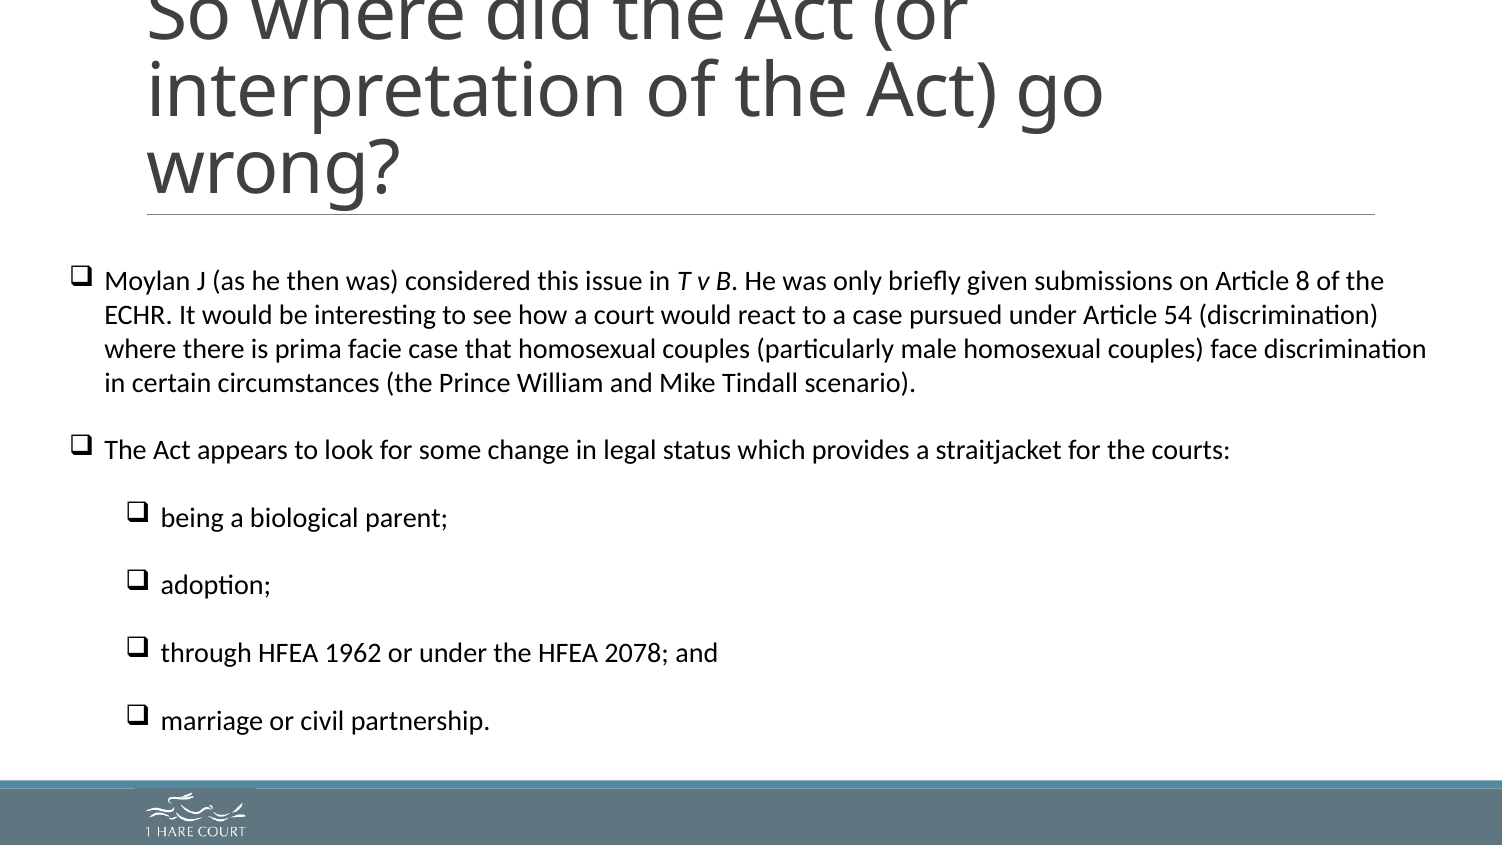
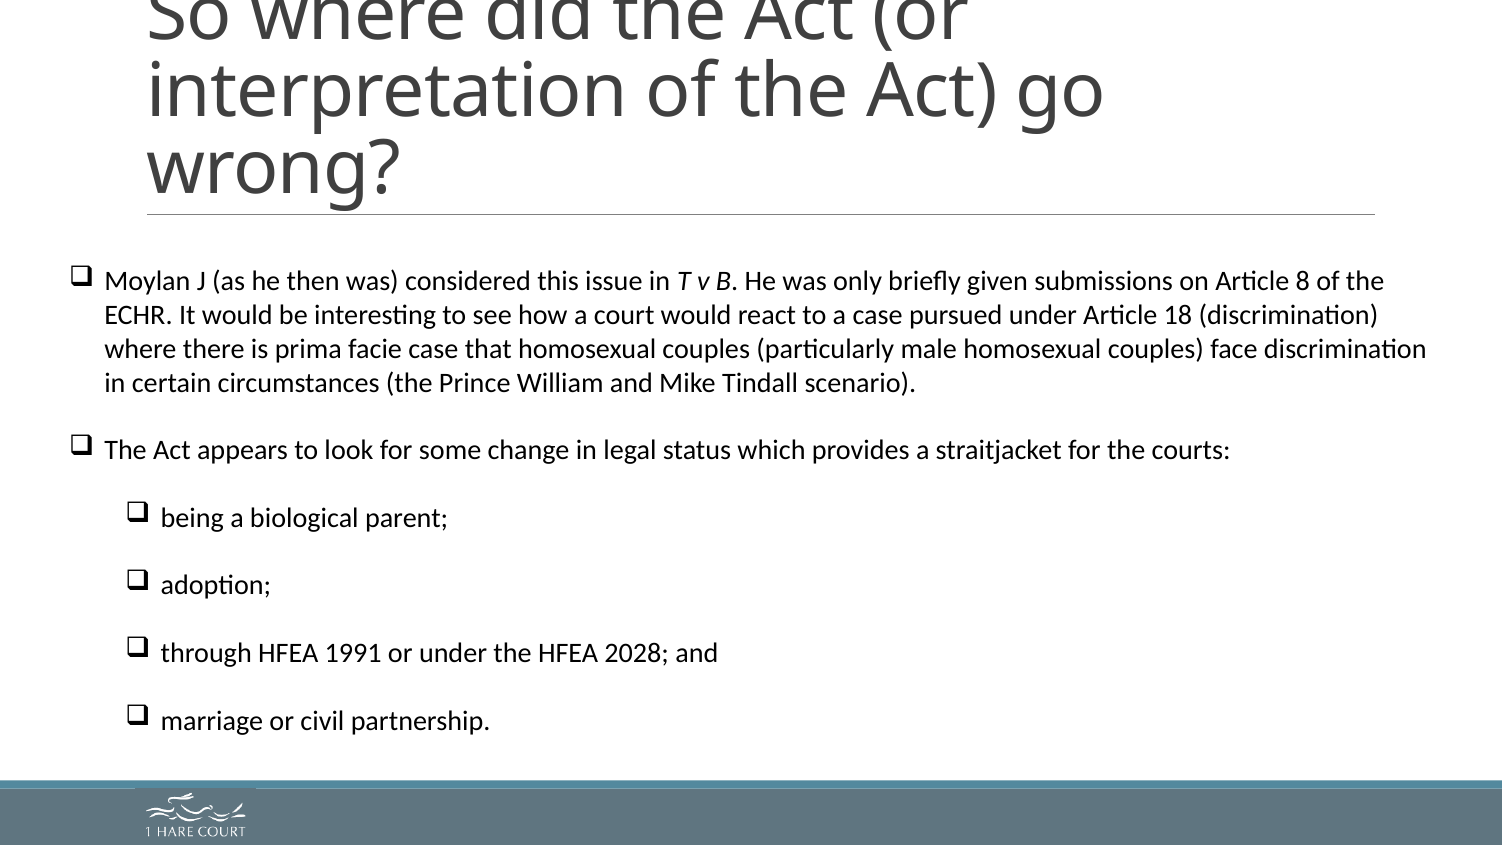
54: 54 -> 18 (1178, 315)
1962: 1962 -> 1991 (353, 653)
2078: 2078 -> 2028 (637, 653)
